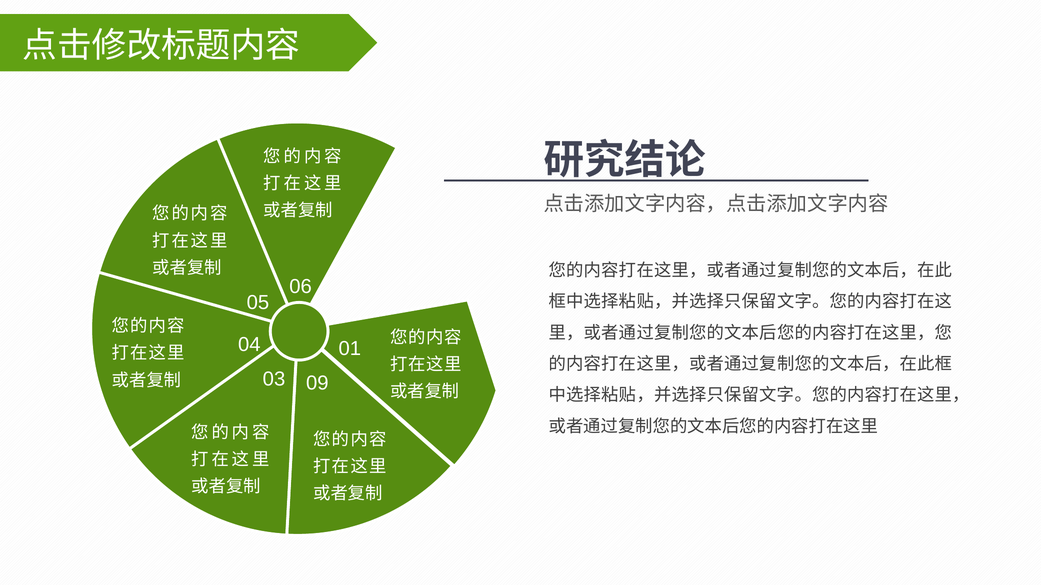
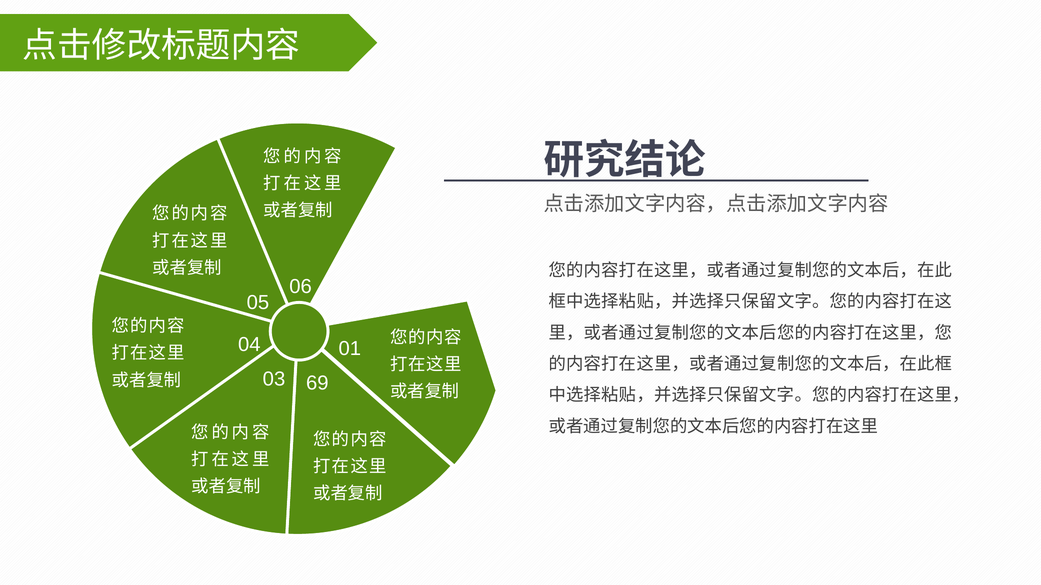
09: 09 -> 69 (317, 383)
